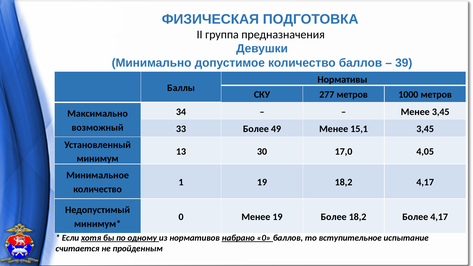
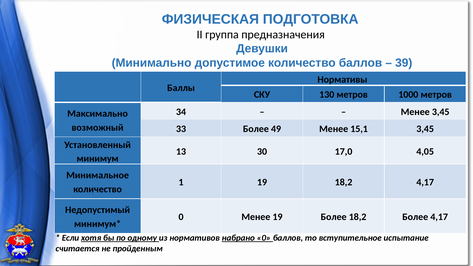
277: 277 -> 130 (327, 95)
